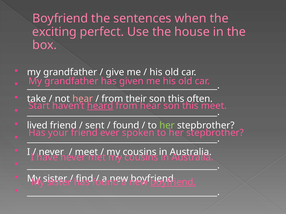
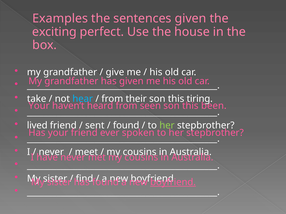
Boyfriend: Boyfriend -> Examples (60, 19)
sentences when: when -> given (191, 19)
hear colour: pink -> light blue (83, 99)
often: often -> tiring (200, 99)
Start: Start -> Your (39, 106)
heard underline: present -> none (100, 106)
from hear: hear -> seen (150, 106)
this meet: meet -> been (214, 106)
